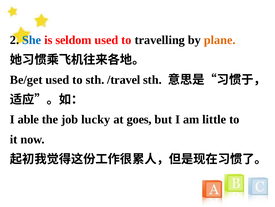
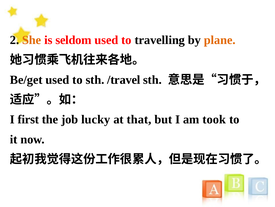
She colour: blue -> orange (32, 40)
able: able -> first (28, 119)
goes: goes -> that (139, 119)
little: little -> took (214, 119)
